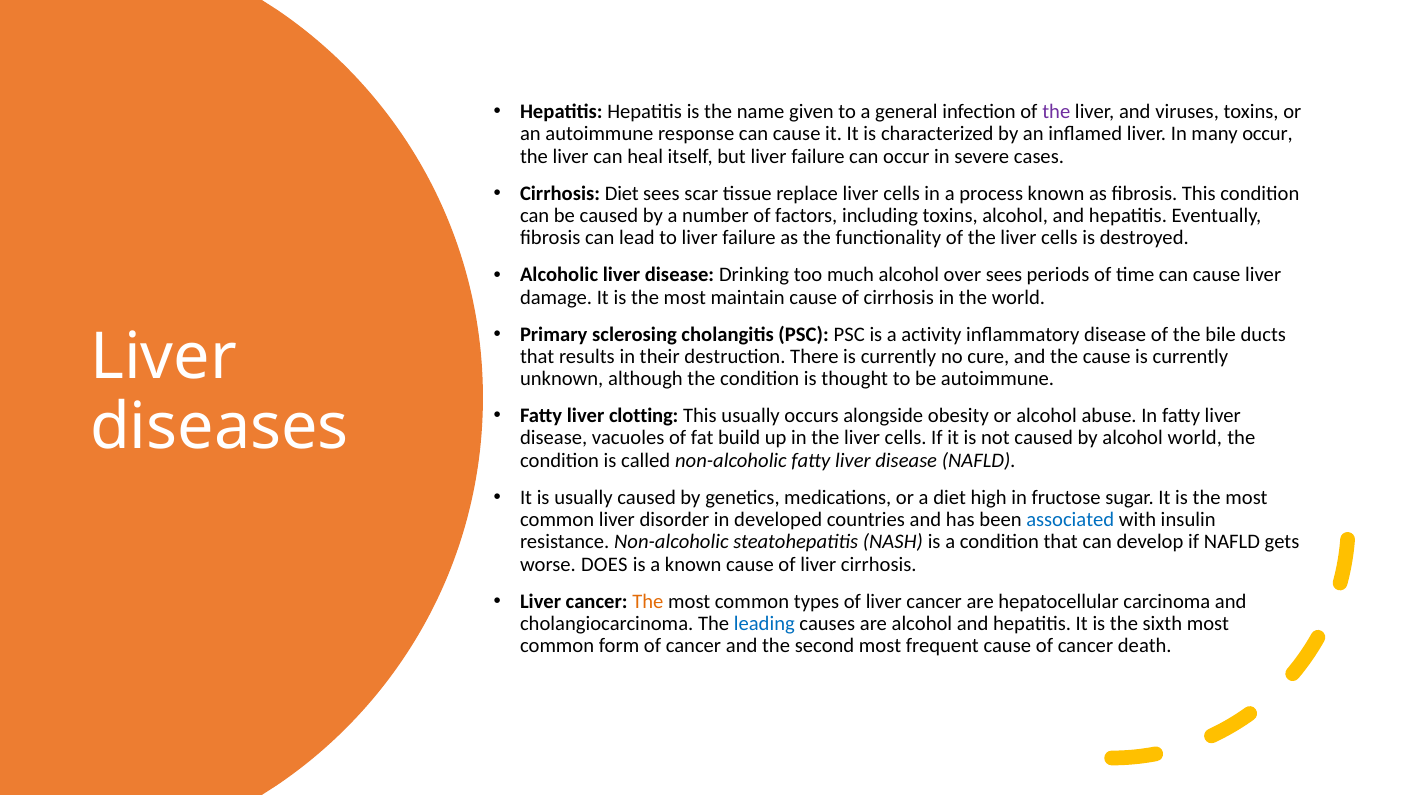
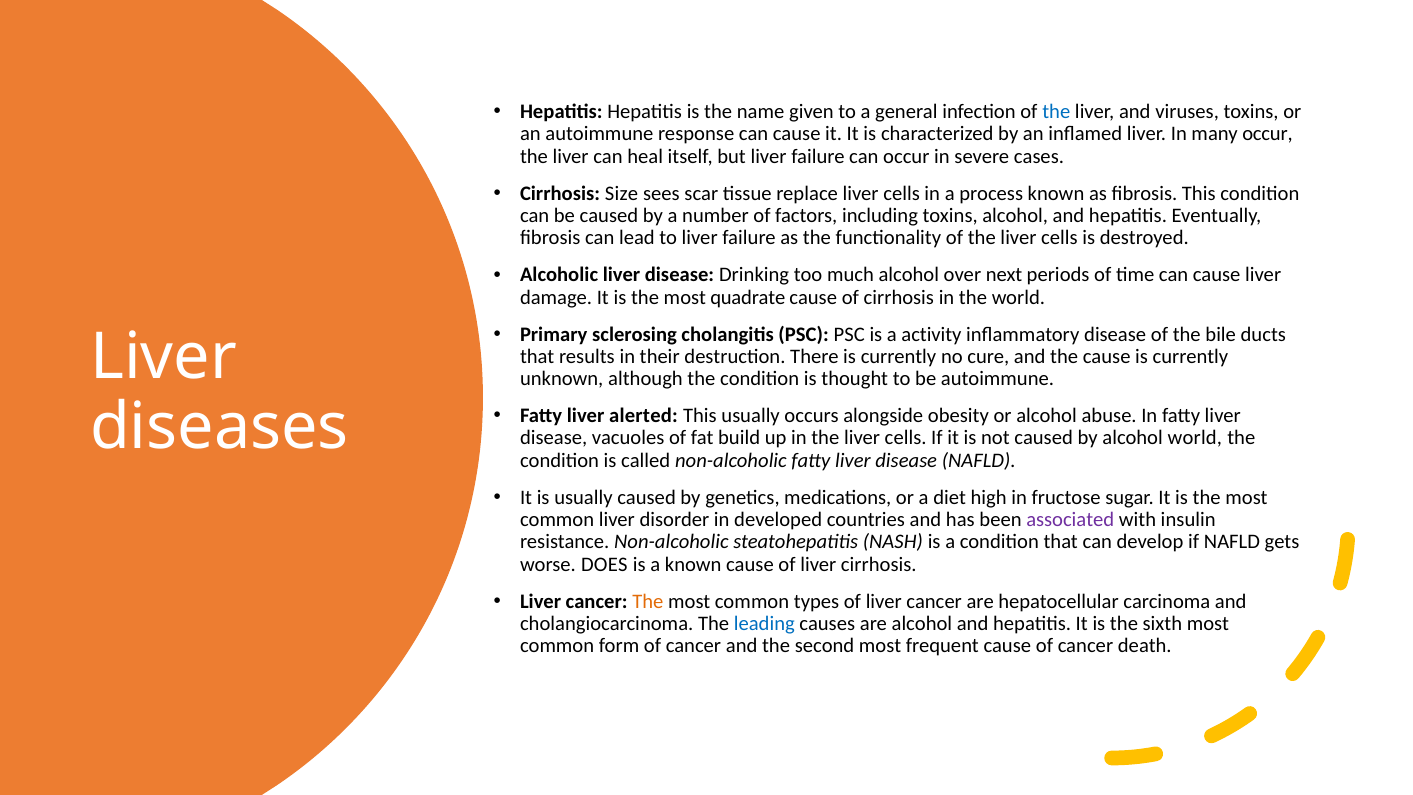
the colour: purple -> blue (1056, 112)
Cirrhosis Diet: Diet -> Size (622, 193)
over sees: sees -> next (1004, 275)
maintain: maintain -> quadrate (748, 297)
clotting: clotting -> alerted (644, 416)
associated colour: blue -> purple (1070, 520)
